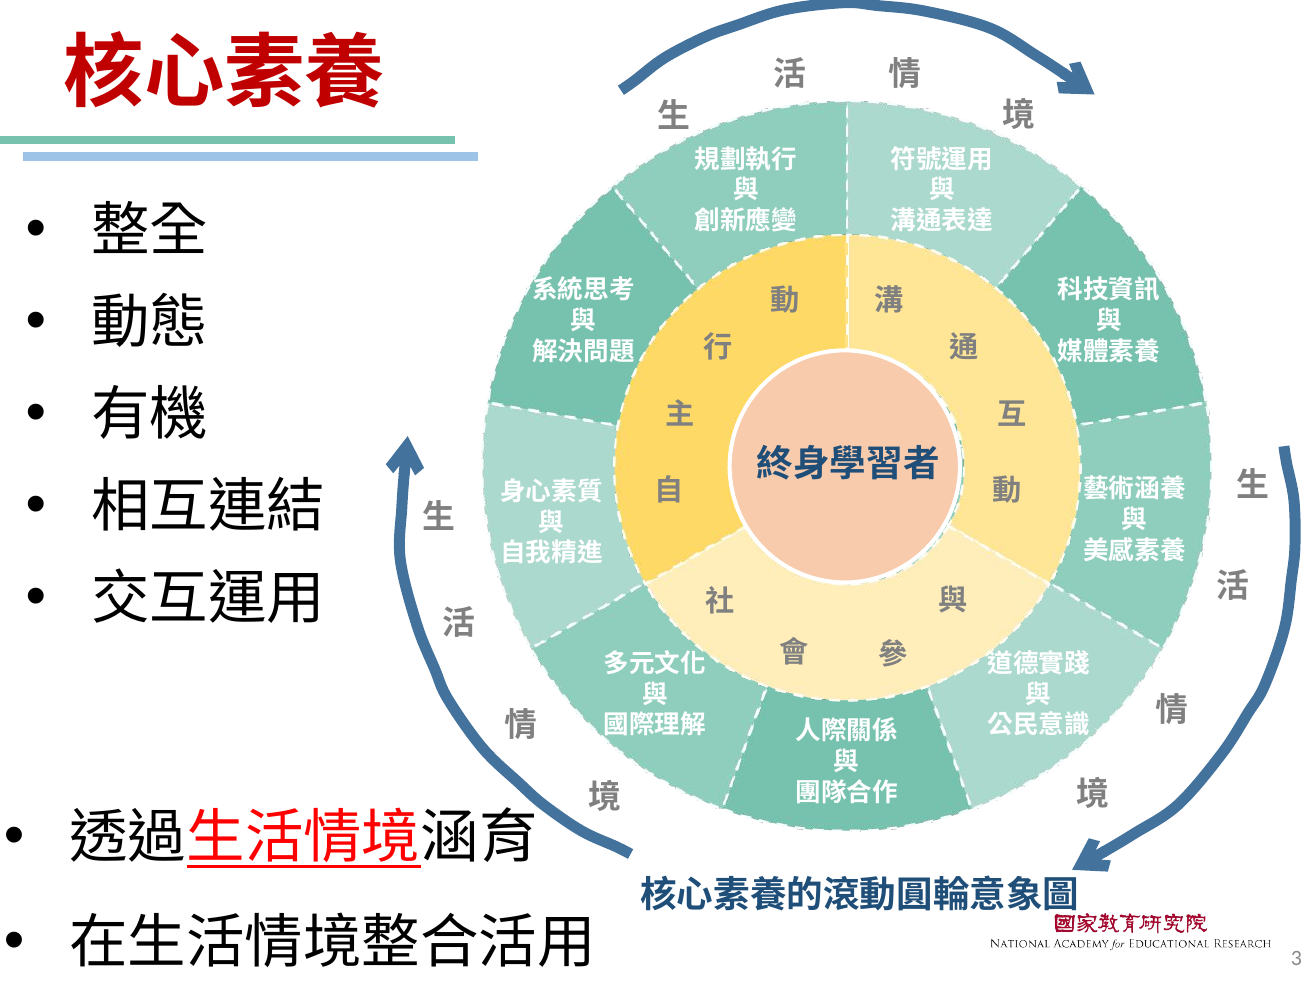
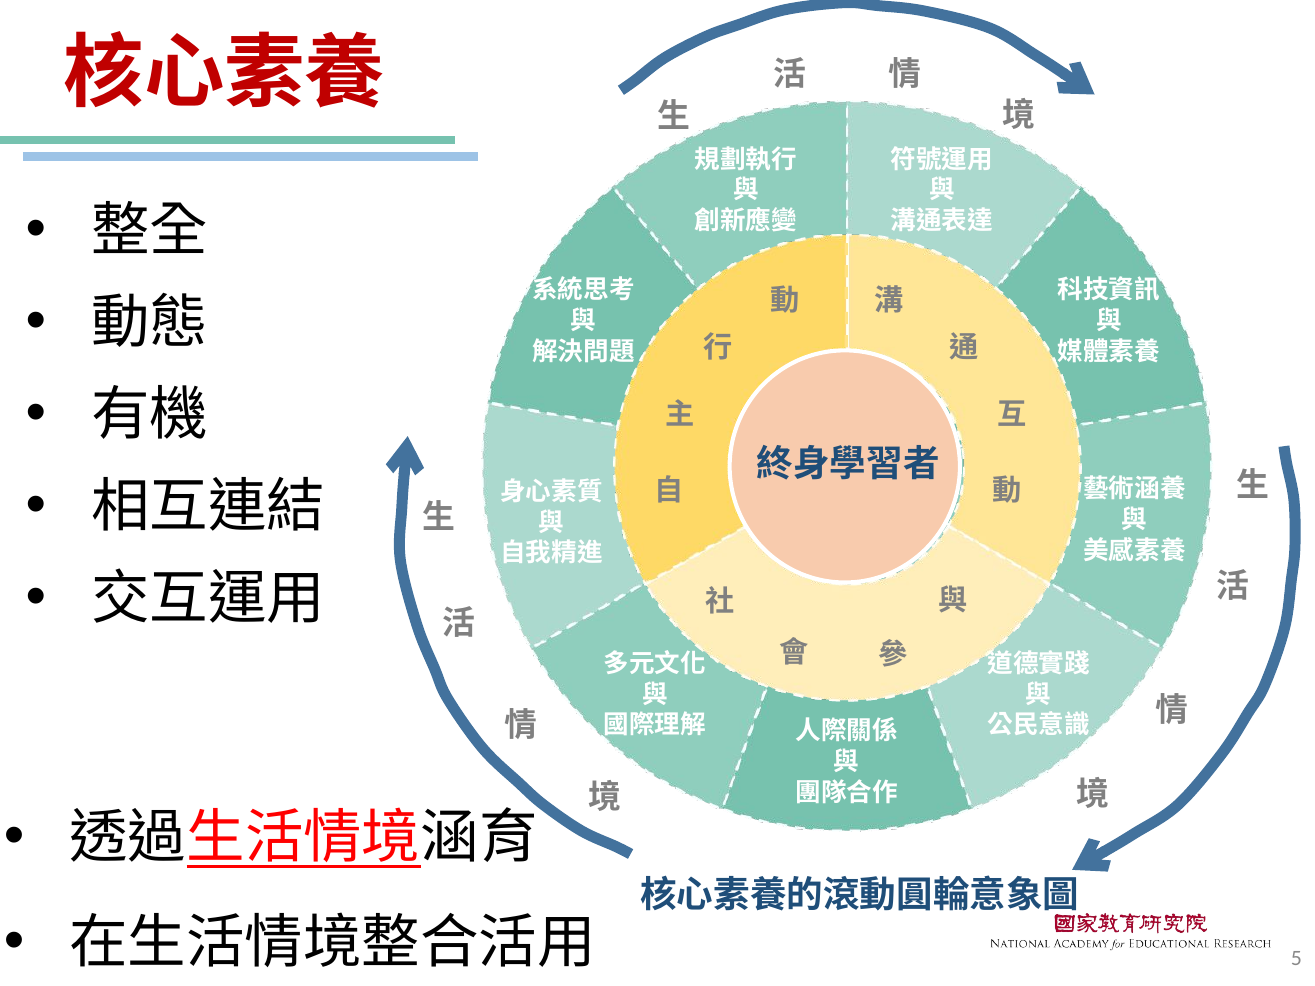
3: 3 -> 5 (1296, 959)
